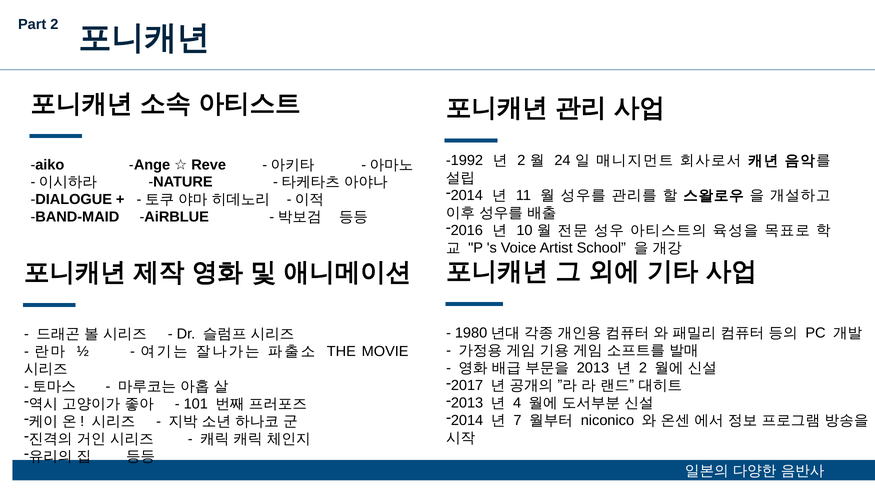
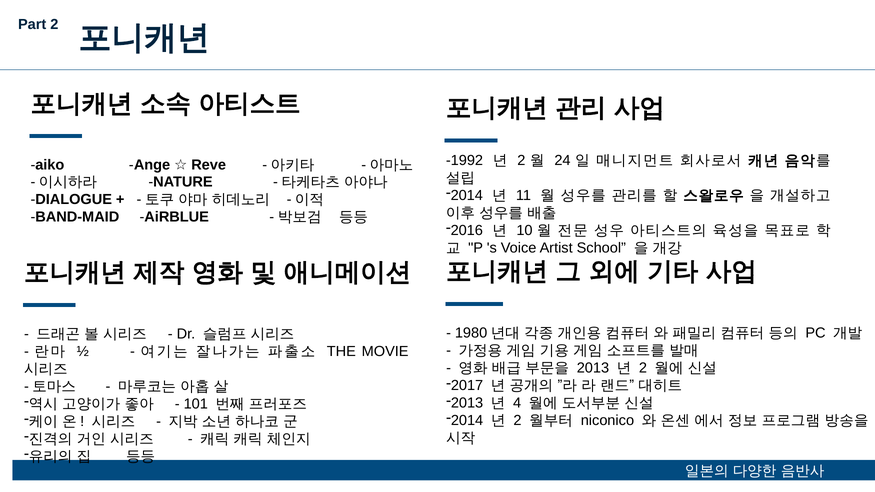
7: 7 -> 2 (517, 421)
